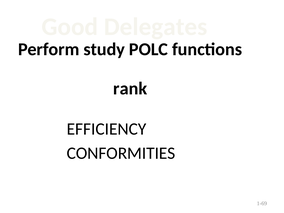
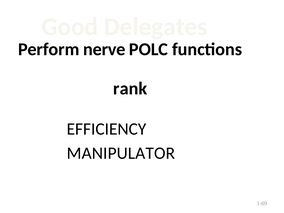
study: study -> nerve (104, 49)
CONFORMITIES: CONFORMITIES -> MANIPULATOR (121, 153)
